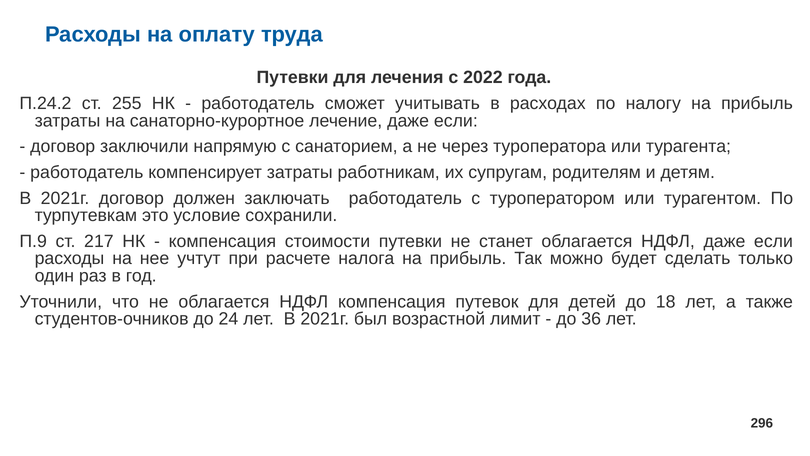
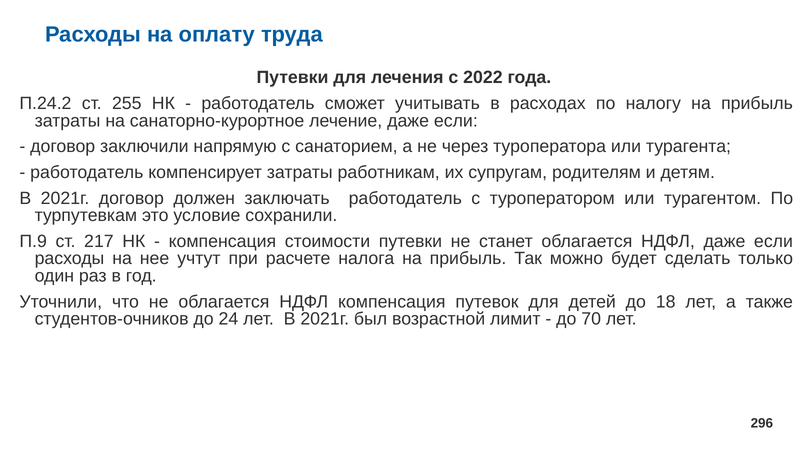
36: 36 -> 70 (591, 319)
